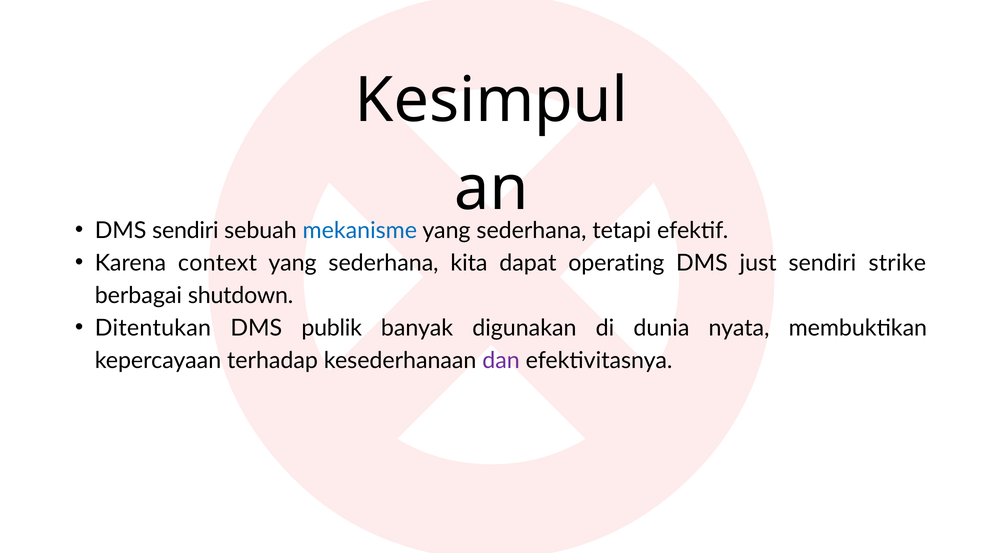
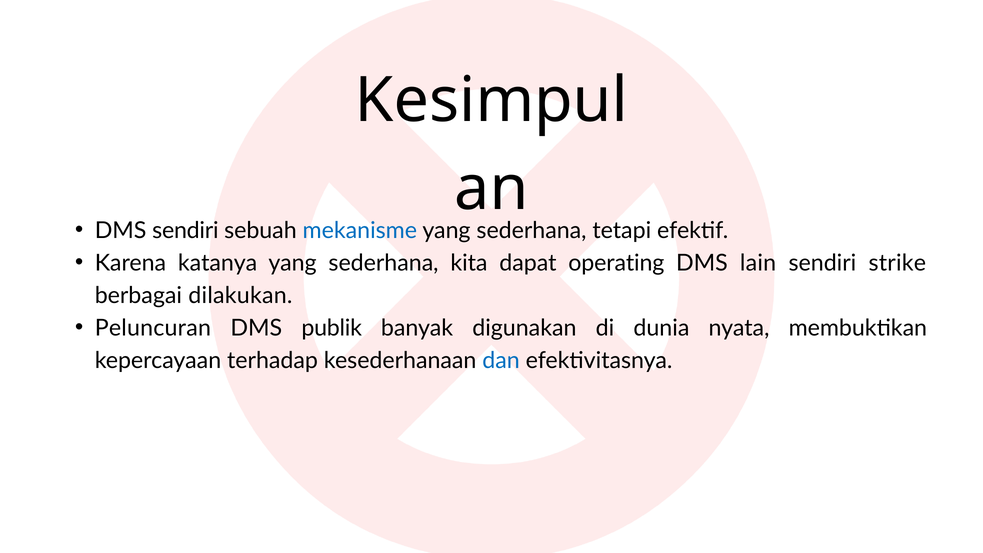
context: context -> katanya (218, 263)
just: just -> lain (758, 263)
shutdown: shutdown -> dilakukan (240, 295)
Ditentukan: Ditentukan -> Peluncuran (153, 328)
dan colour: purple -> blue (501, 360)
